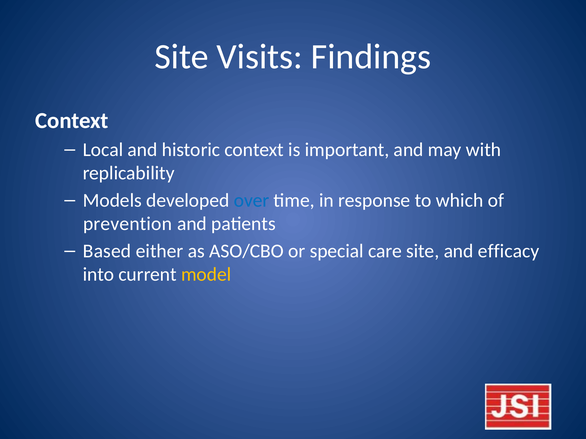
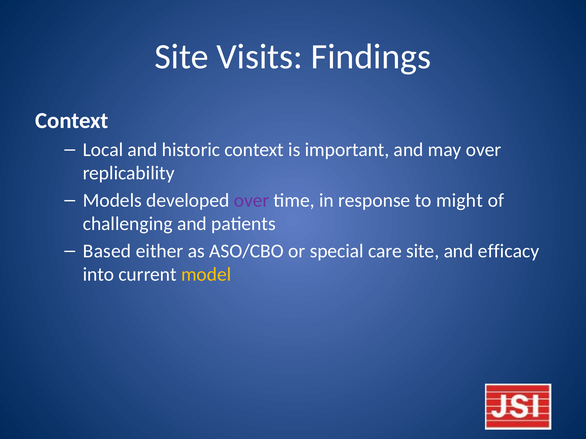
may with: with -> over (484, 150)
over colour: blue -> purple (252, 201)
which: which -> might (460, 201)
prevention: prevention -> challenging (128, 224)
